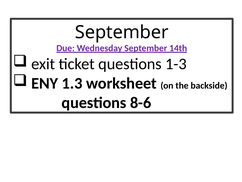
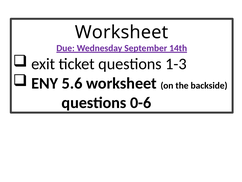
September: September -> Worksheet (122, 32)
1.3: 1.3 -> 5.6 (72, 83)
8-6: 8-6 -> 0-6 (141, 103)
